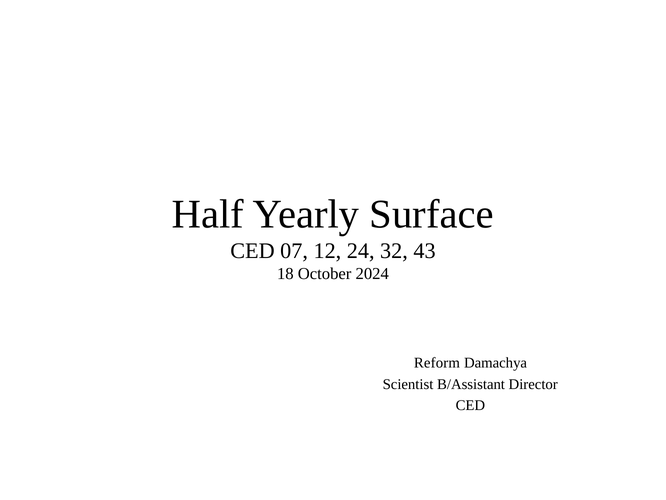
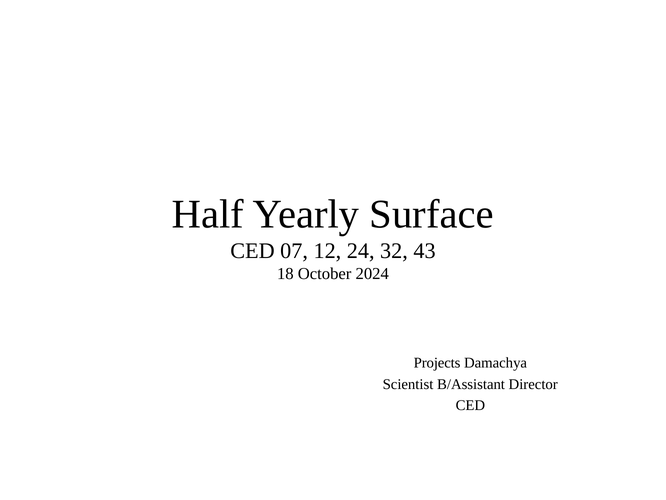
Reform: Reform -> Projects (437, 363)
